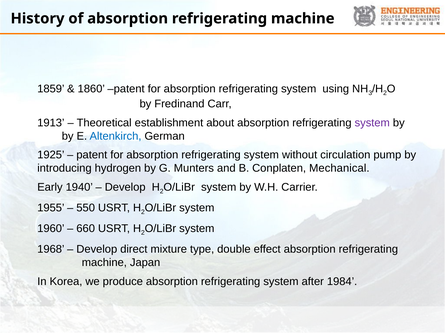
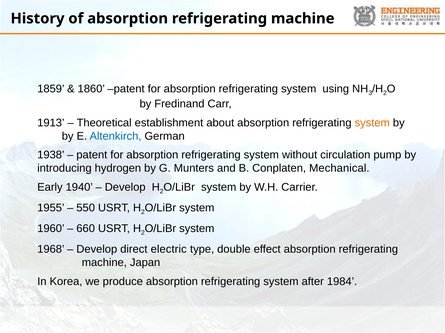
system colour: purple -> orange (372, 123)
1925: 1925 -> 1938 (51, 155)
mixture: mixture -> electric (169, 250)
